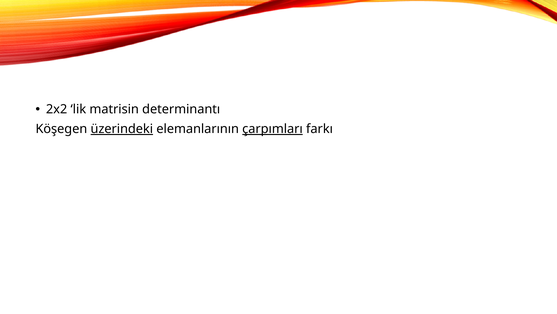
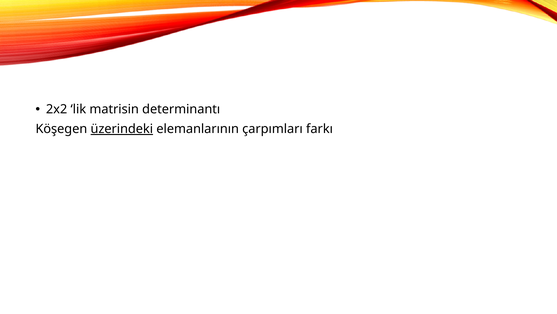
çarpımları underline: present -> none (272, 129)
